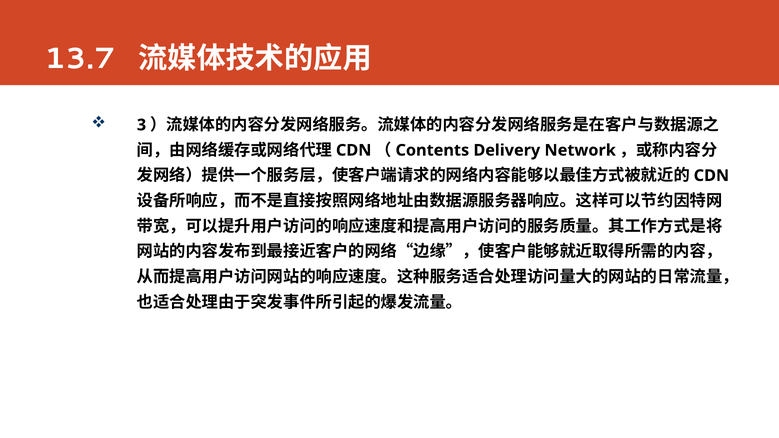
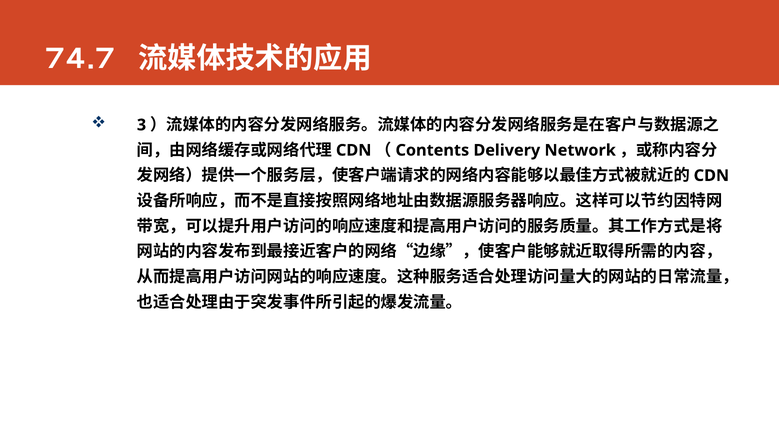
13.7: 13.7 -> 74.7 (80, 59)
